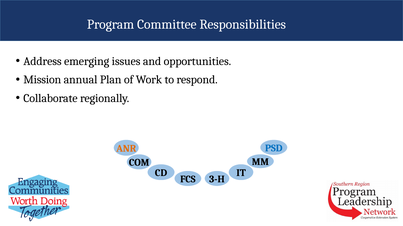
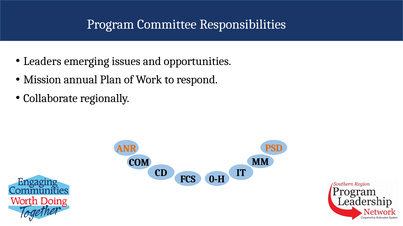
Address: Address -> Leaders (42, 61)
PSD colour: blue -> orange (274, 149)
3-H: 3-H -> 0-H (217, 180)
